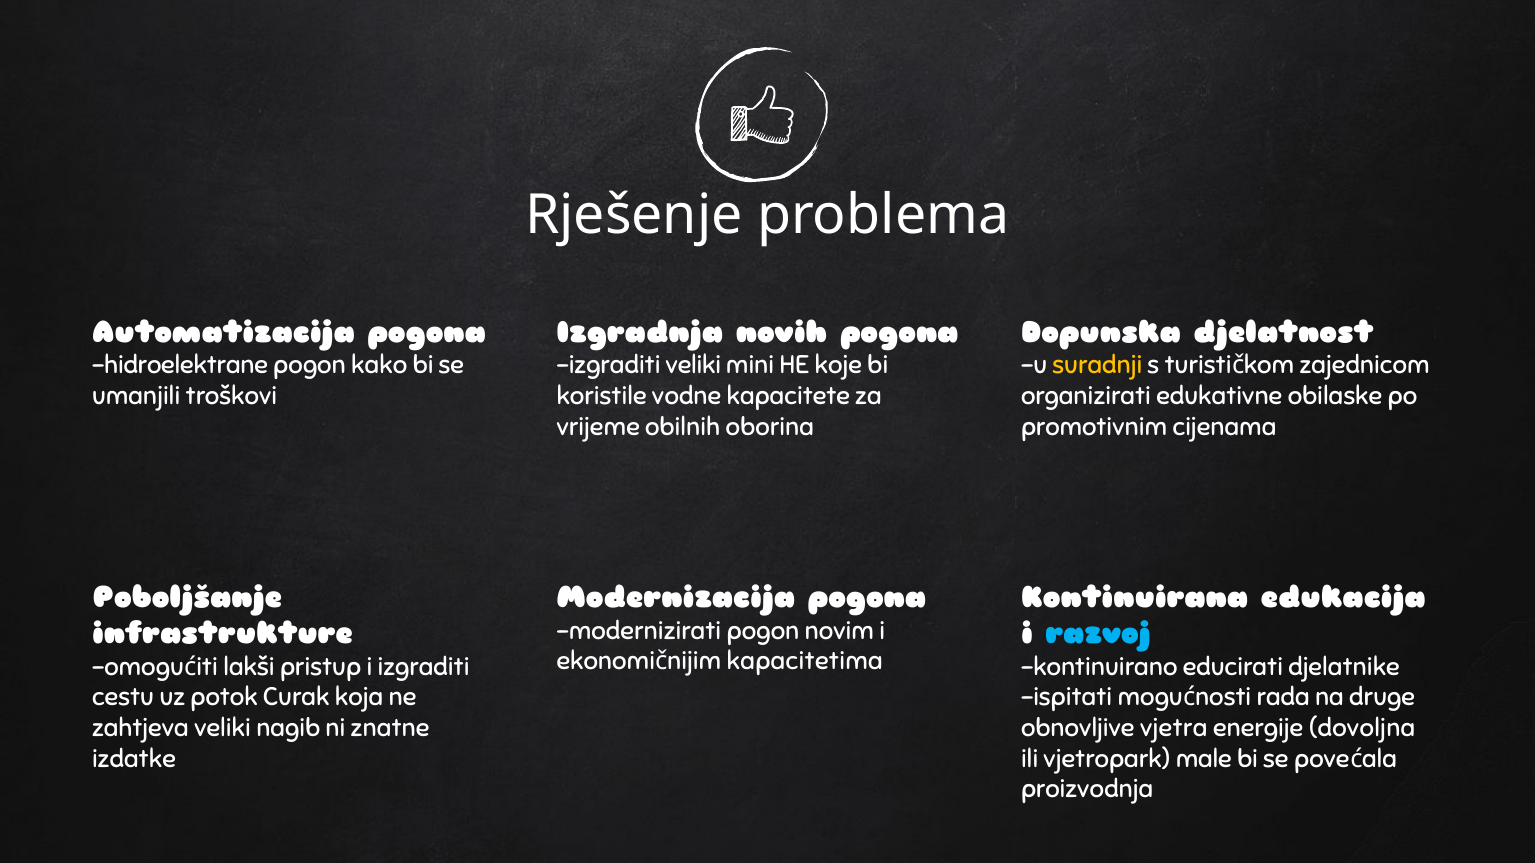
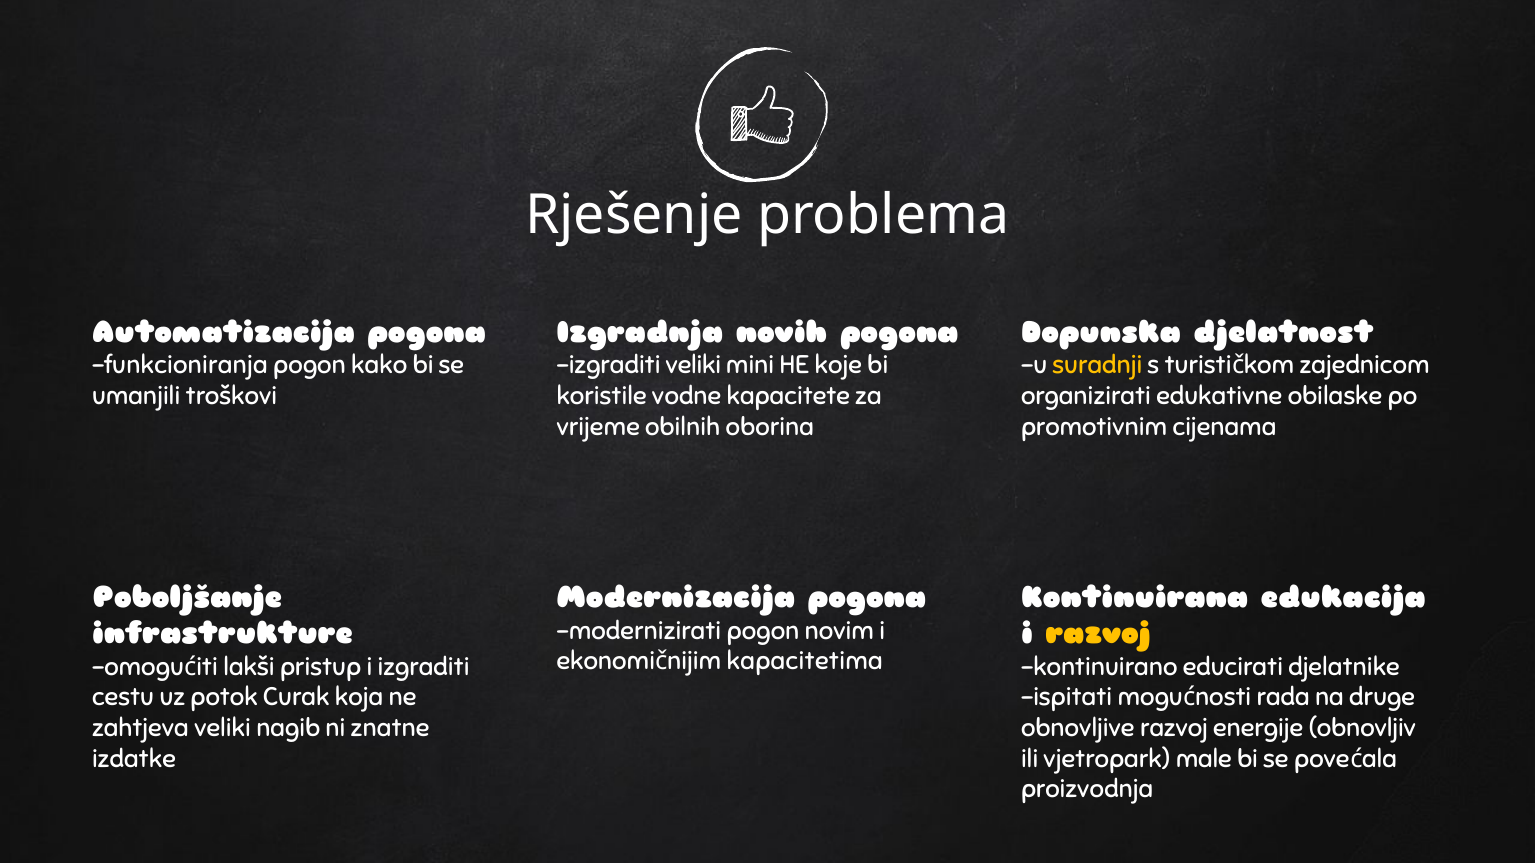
hidroelektrane: hidroelektrane -> funkcioniranja (180, 366)
razvoj colour: light blue -> yellow (1098, 634)
obnovljive vjetra: vjetra -> razvoj (1174, 728)
dovoljna: dovoljna -> obnovljiv (1362, 728)
